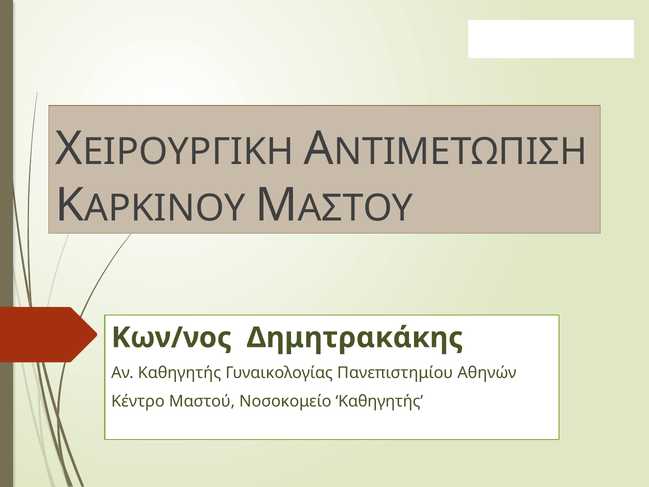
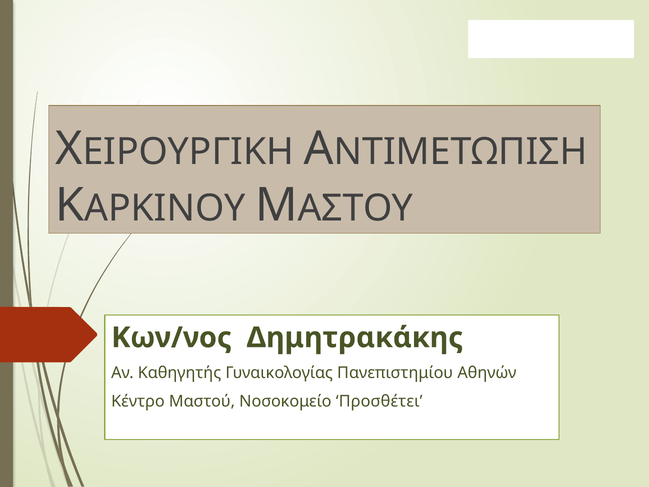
Νοσοκομείο Καθηγητής: Καθηγητής -> Προσθέτει (379, 401)
